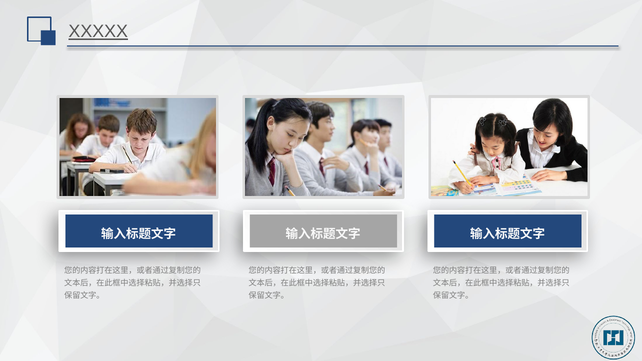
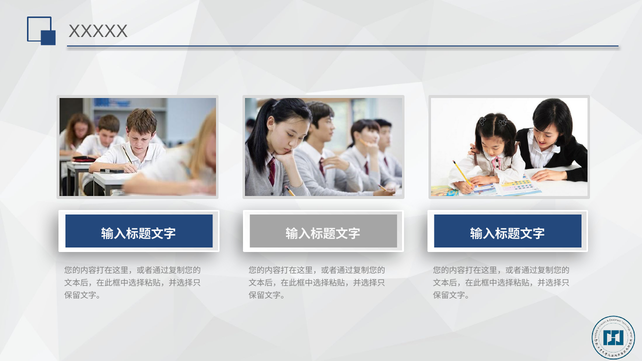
XXXXX underline: present -> none (98, 32)
